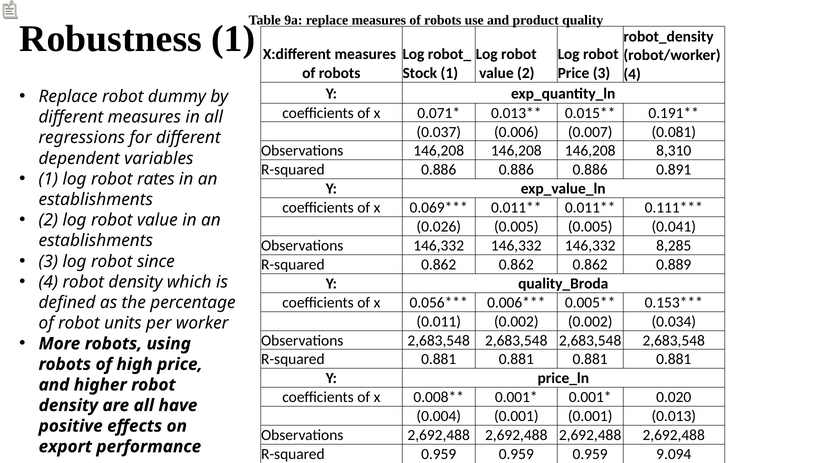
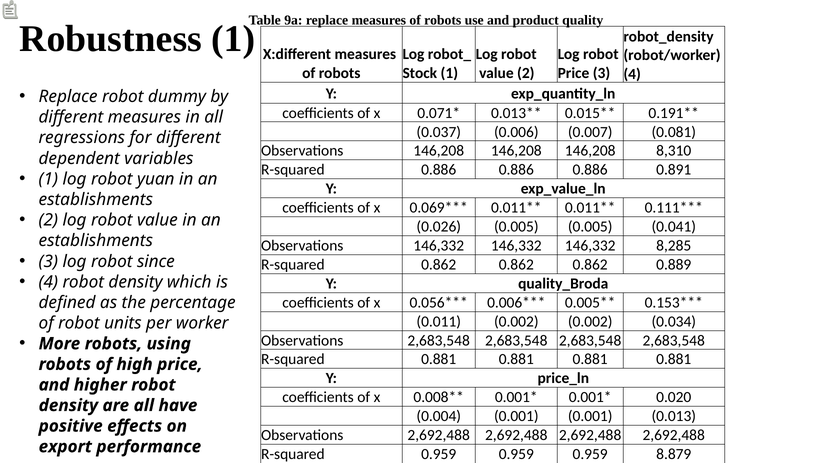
rates: rates -> yuan (156, 179)
9.094: 9.094 -> 8.879 (674, 455)
